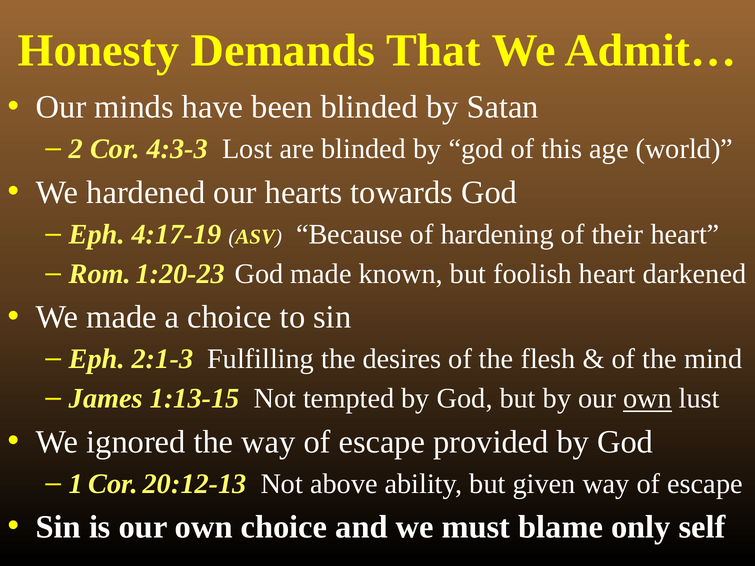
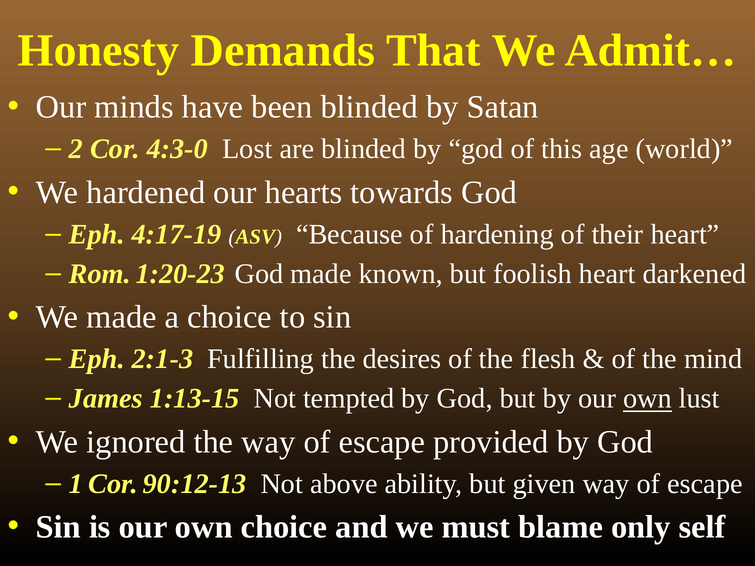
4:3-3: 4:3-3 -> 4:3-0 (177, 149)
20:12-13: 20:12-13 -> 90:12-13 (195, 484)
